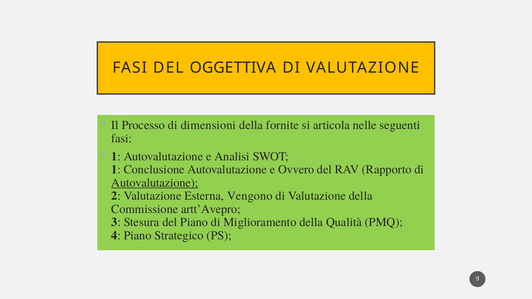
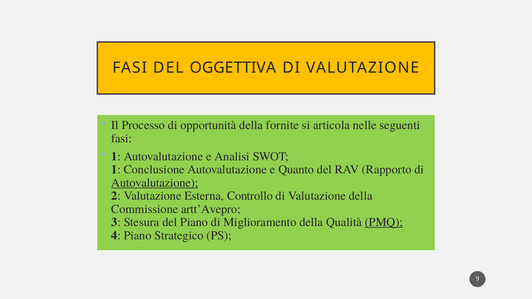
dimensioni: dimensioni -> opportunità (208, 125)
Ovvero: Ovvero -> Quanto (296, 170)
Vengono: Vengono -> Controllo (250, 196)
PMQ underline: none -> present (384, 222)
